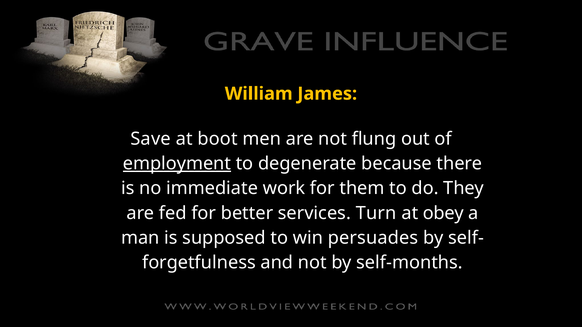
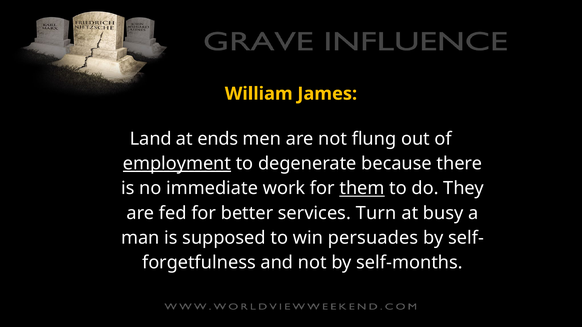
Save: Save -> Land (151, 139)
boot: boot -> ends (218, 139)
them underline: none -> present (362, 189)
obey: obey -> busy (443, 213)
